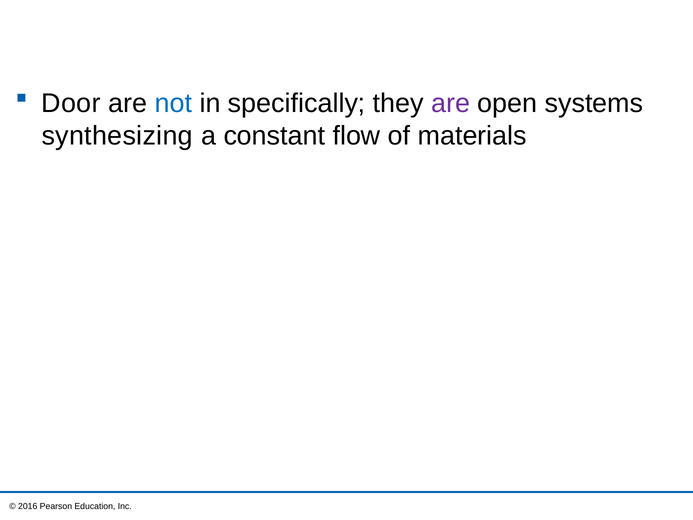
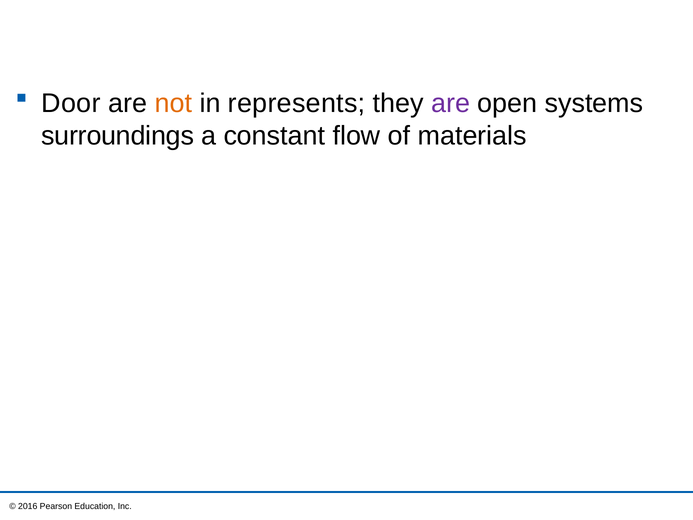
not colour: blue -> orange (173, 103)
specifically: specifically -> represents (297, 103)
synthesizing: synthesizing -> surroundings (118, 136)
